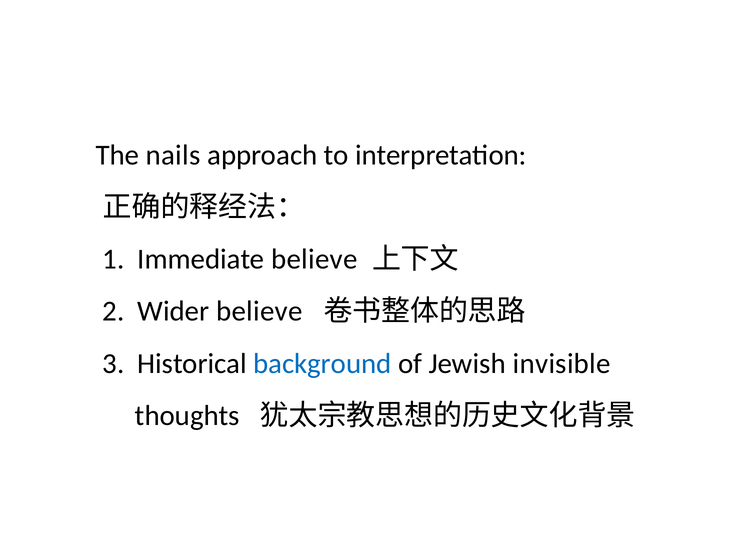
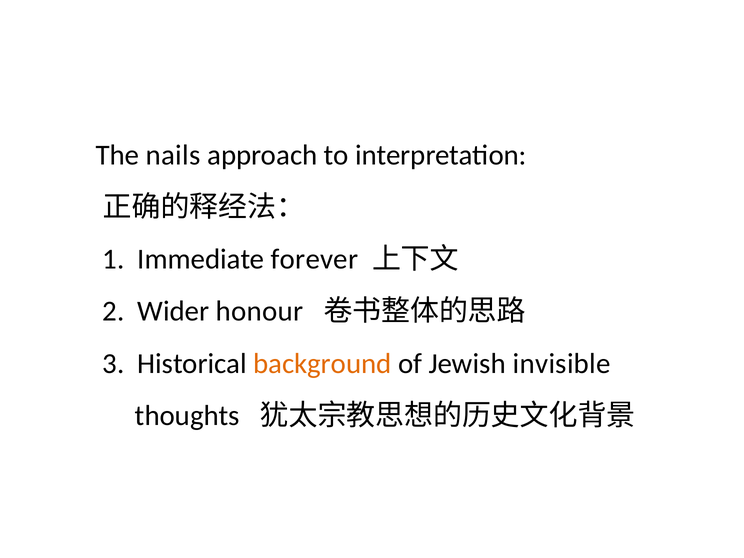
Immediate believe: believe -> forever (314, 259)
Wider believe: believe -> honour (259, 311)
background colour: blue -> orange (322, 364)
